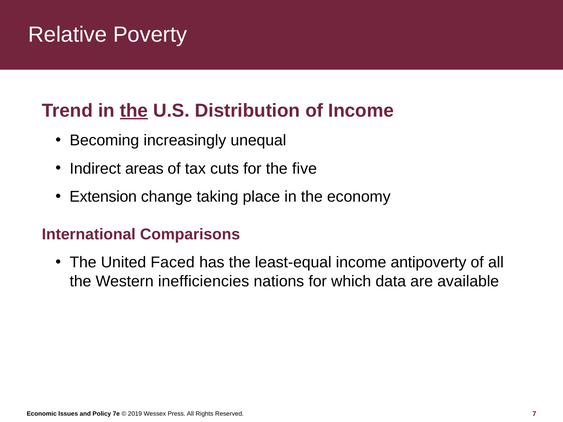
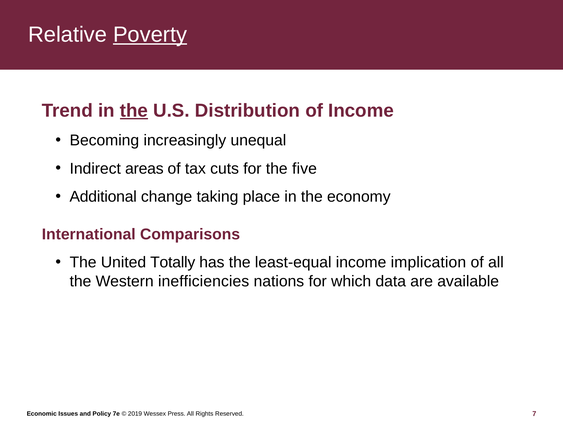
Poverty underline: none -> present (150, 35)
Extension: Extension -> Additional (103, 197)
Faced: Faced -> Totally (173, 263)
antipoverty: antipoverty -> implication (428, 263)
